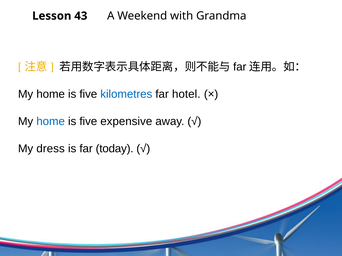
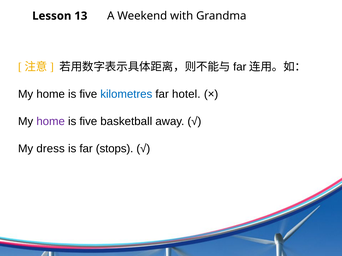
43: 43 -> 13 (81, 16)
home colour: blue -> purple (51, 122)
expensive: expensive -> basketball (126, 122)
today: today -> stops (115, 149)
